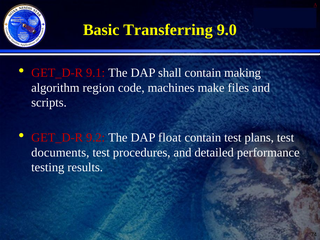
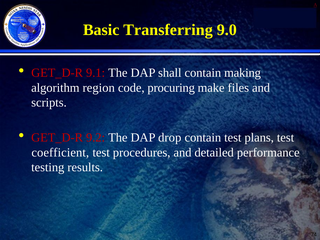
machines: machines -> procuring (171, 88)
float: float -> drop (170, 137)
documents: documents -> coefficient (60, 152)
